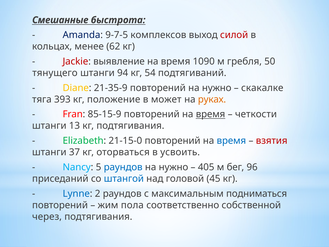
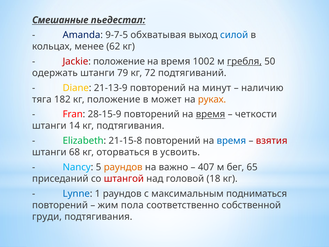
быстрота: быстрота -> пьедестал (118, 20)
комплексов: комплексов -> обхватывая (158, 35)
силой colour: red -> blue (234, 35)
Jackie выявление: выявление -> положение (119, 61)
1090: 1090 -> 1002 (204, 61)
гребля underline: none -> present (244, 61)
тянущего: тянущего -> одержать (55, 73)
94: 94 -> 79 (123, 73)
54: 54 -> 72 (150, 73)
21-35-9: 21-35-9 -> 21-13-9 (111, 88)
повторений на нужно: нужно -> минут (217, 88)
скакалке: скакалке -> наличию (262, 88)
393: 393 -> 182 (62, 99)
85-15-9: 85-15-9 -> 28-15-9 (105, 114)
13: 13 -> 14 (74, 126)
21-15-0: 21-15-0 -> 21-15-8 (125, 141)
37: 37 -> 68 (74, 152)
раундов colour: blue -> orange (123, 167)
нужно: нужно -> важно (173, 167)
405: 405 -> 407 (206, 167)
96: 96 -> 65 (252, 167)
штангой colour: blue -> red (124, 179)
45: 45 -> 18 (213, 179)
2: 2 -> 1 (98, 193)
через: через -> груди (47, 216)
